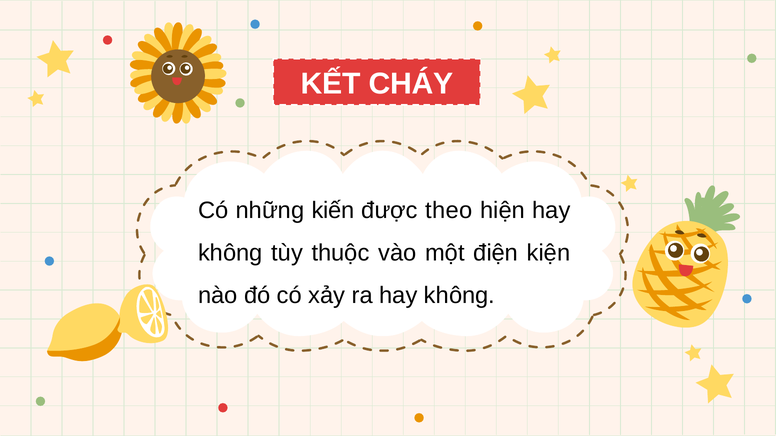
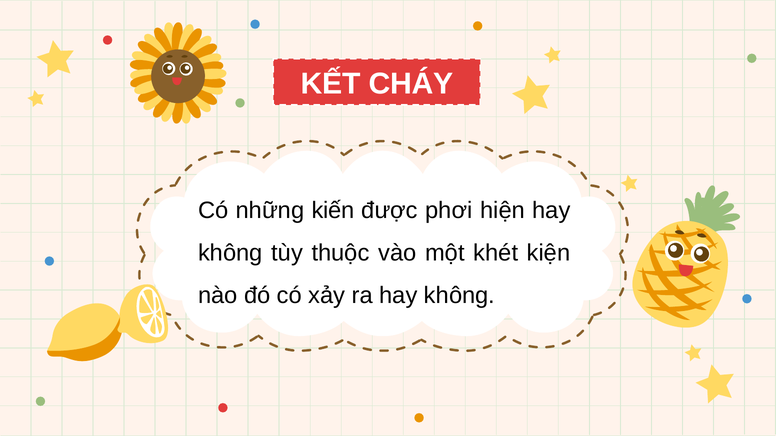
theo: theo -> phơi (449, 211)
điện: điện -> khét (496, 253)
